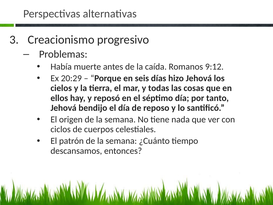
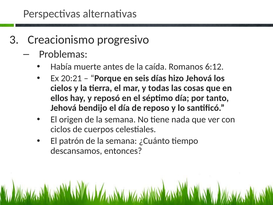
9:12: 9:12 -> 6:12 (214, 67)
20:29: 20:29 -> 20:21 (71, 78)
